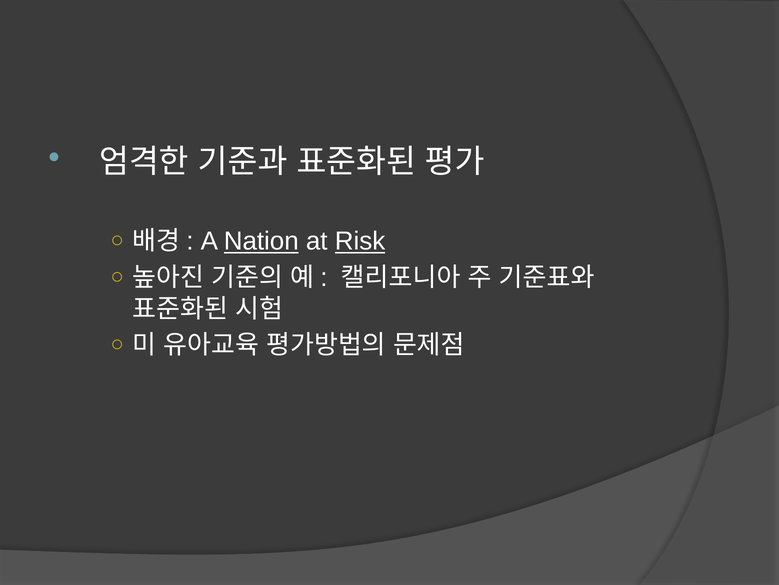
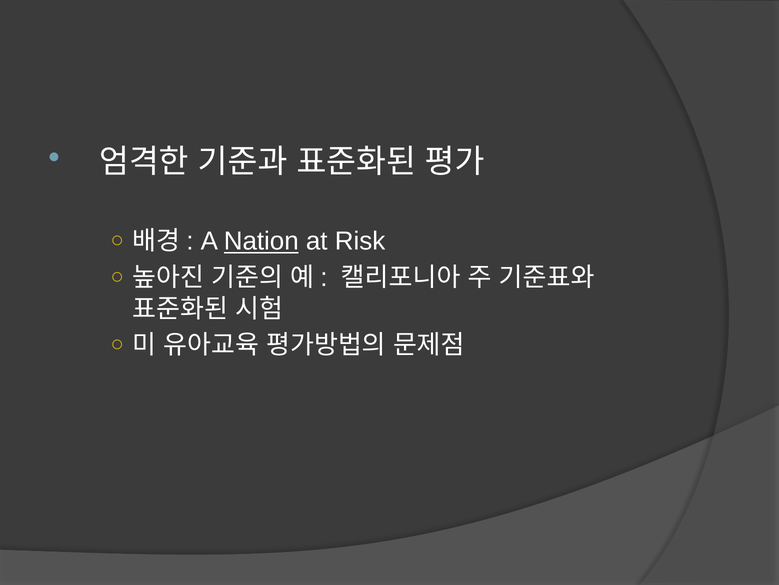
Risk underline: present -> none (360, 241)
